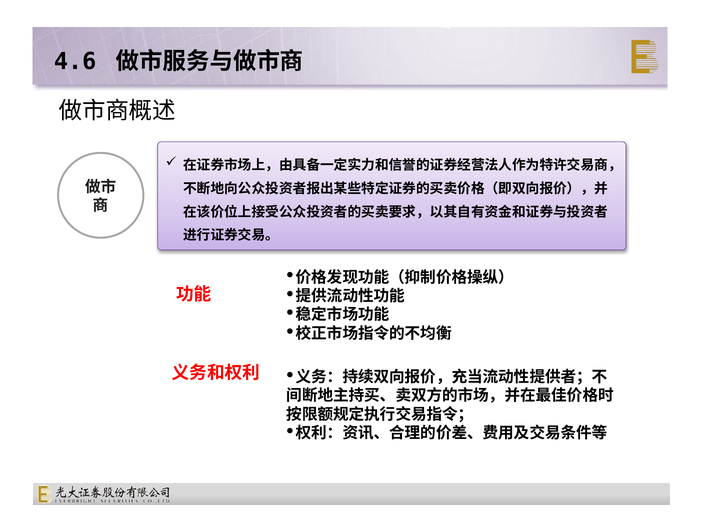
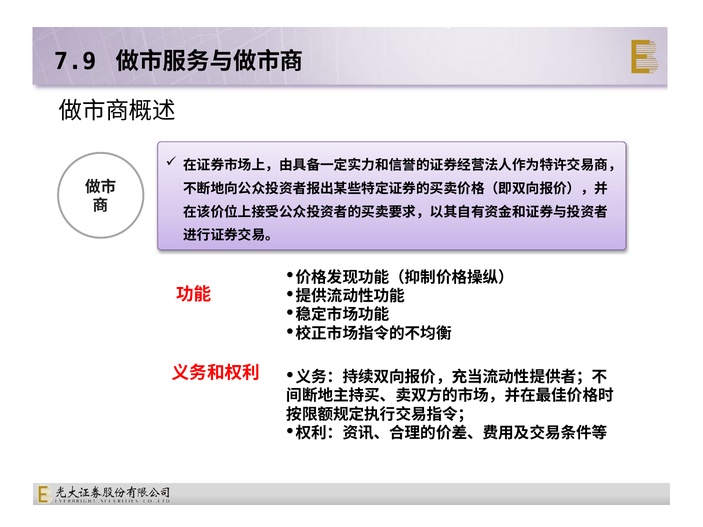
4.6: 4.6 -> 7.9 (75, 61)
